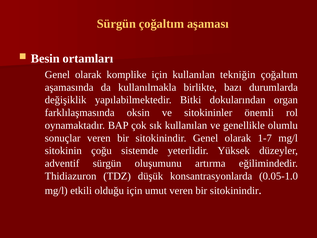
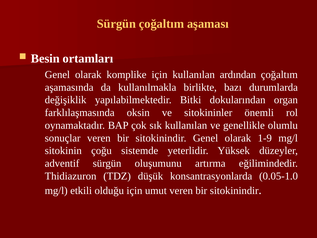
tekniğin: tekniğin -> ardından (238, 75)
1-7: 1-7 -> 1-9 (265, 138)
